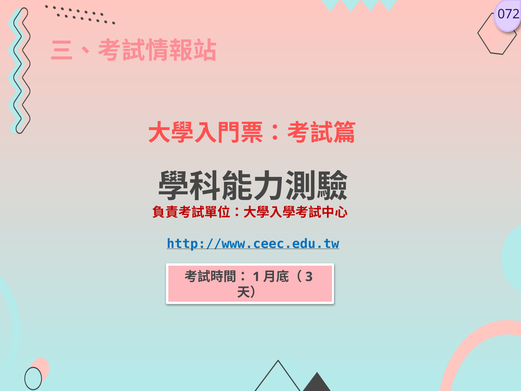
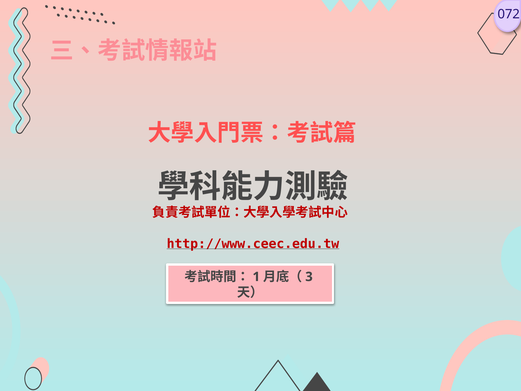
http://www.ceec.edu.tw colour: blue -> red (253, 244)
